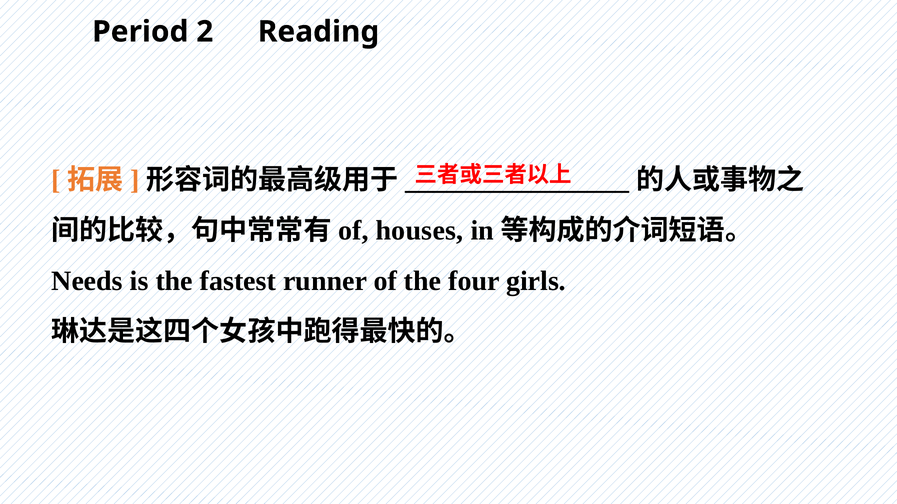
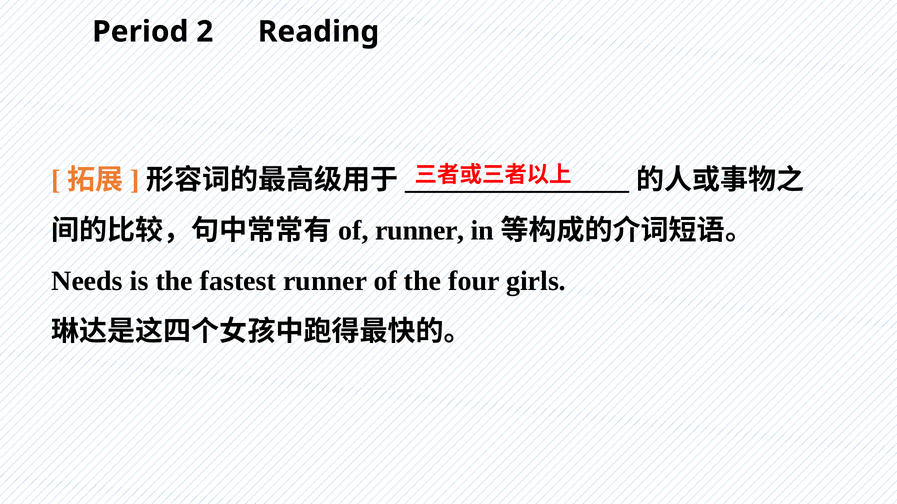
of houses: houses -> runner (420, 231)
